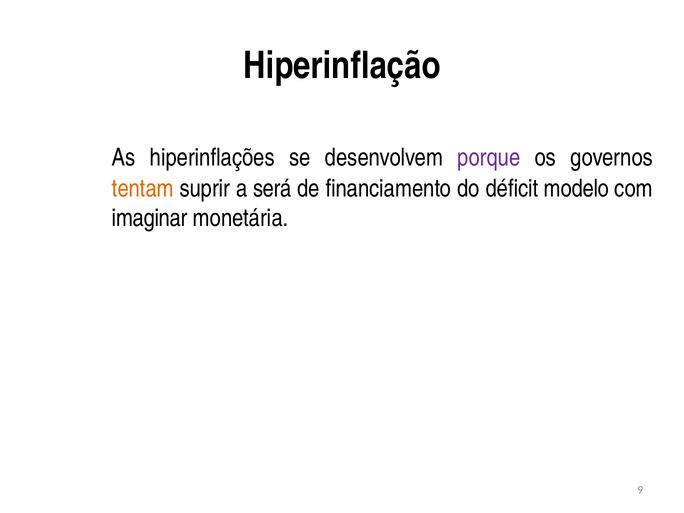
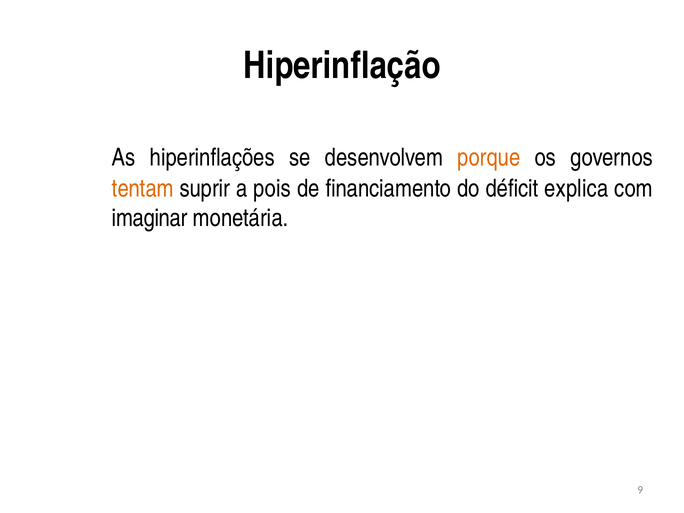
porque colour: purple -> orange (489, 158)
será: será -> pois (272, 189)
modelo: modelo -> explica (576, 189)
